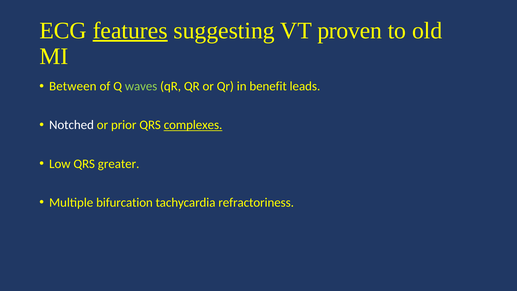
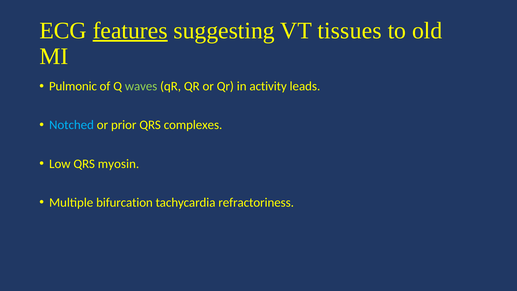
proven: proven -> tissues (349, 31)
Between: Between -> Pulmonic (73, 86)
benefit: benefit -> activity (268, 86)
Notched colour: white -> light blue (72, 125)
complexes underline: present -> none (193, 125)
greater: greater -> myosin (119, 164)
